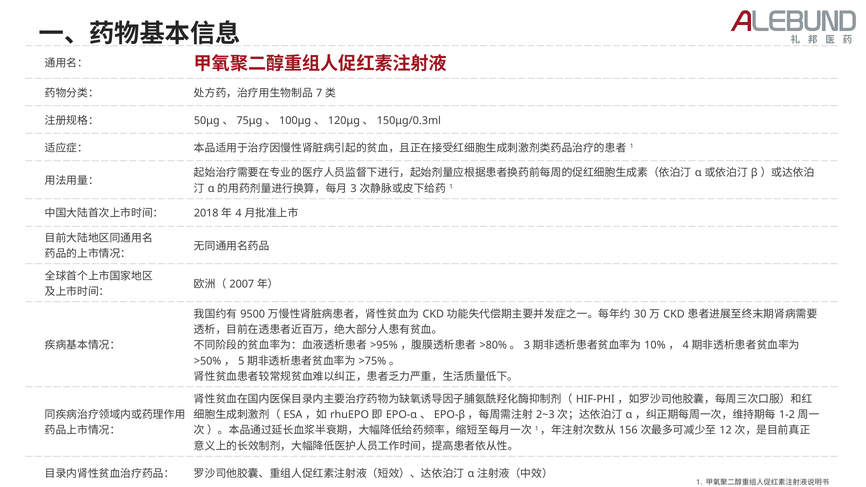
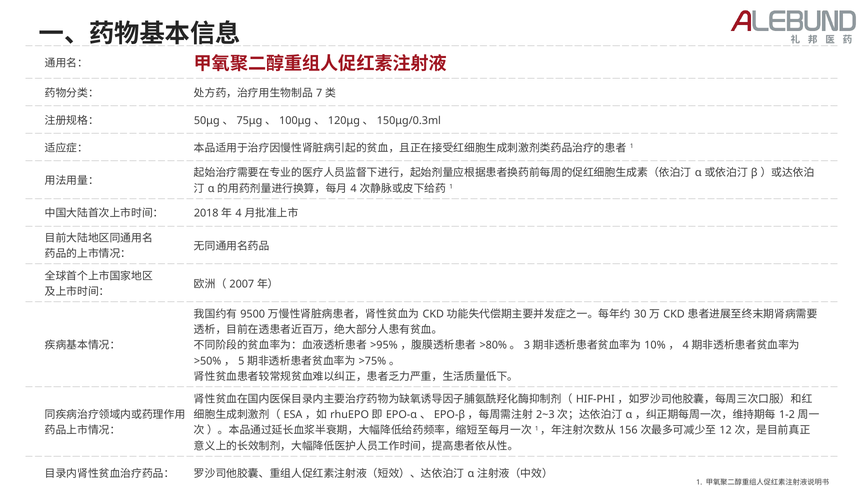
3: 3 -> 4 (354, 189)
